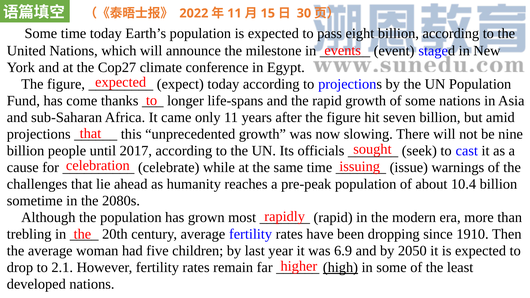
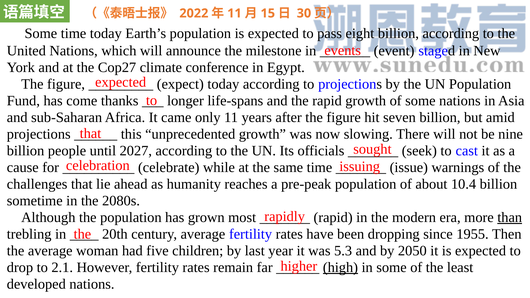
2017: 2017 -> 2027 (136, 151)
than underline: none -> present (510, 217)
1910: 1910 -> 1955 (473, 234)
6.9: 6.9 -> 5.3 (343, 251)
